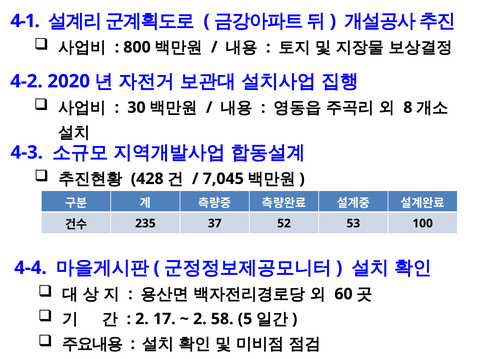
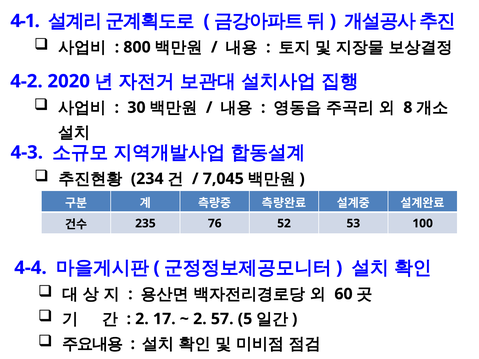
428: 428 -> 234 (147, 179)
37: 37 -> 76 (215, 224)
58: 58 -> 57 (222, 319)
